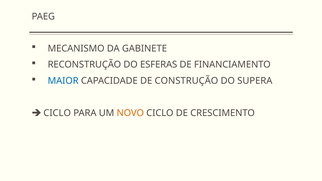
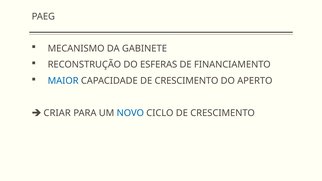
CAPACIDADE DE CONSTRUÇÃO: CONSTRUÇÃO -> CRESCIMENTO (187, 81)
SUPERA: SUPERA -> APERTO (255, 81)
CICLO: CICLO -> CRIAR (57, 113)
NOVO colour: orange -> blue (130, 113)
